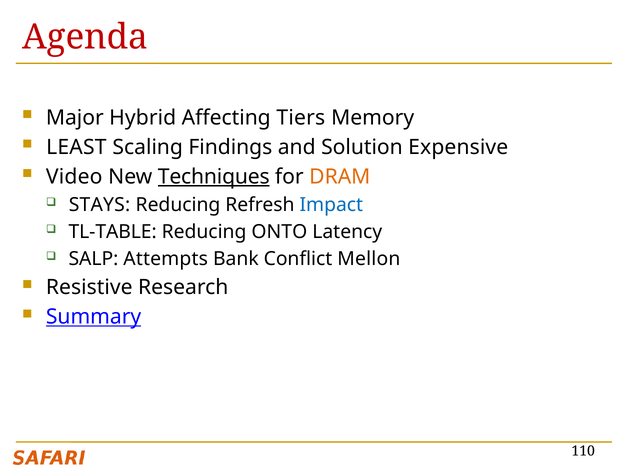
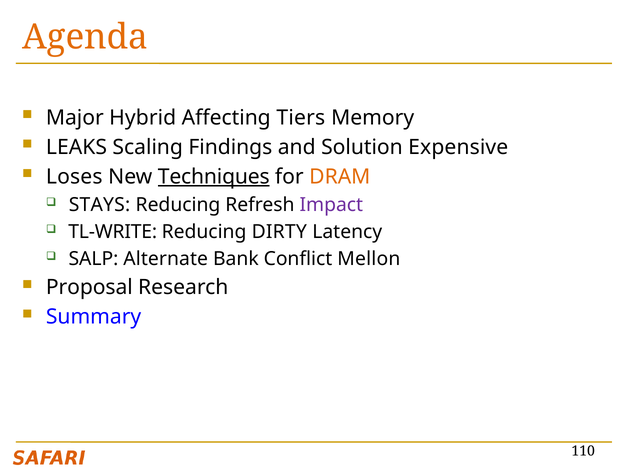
Agenda colour: red -> orange (85, 37)
LEAST: LEAST -> LEAKS (76, 147)
Video: Video -> Loses (74, 177)
Impact colour: blue -> purple (331, 205)
TL-TABLE: TL-TABLE -> TL-WRITE (113, 232)
ONTO: ONTO -> DIRTY (279, 232)
Attempts: Attempts -> Alternate (166, 259)
Resistive: Resistive -> Proposal (89, 287)
Summary underline: present -> none (94, 317)
